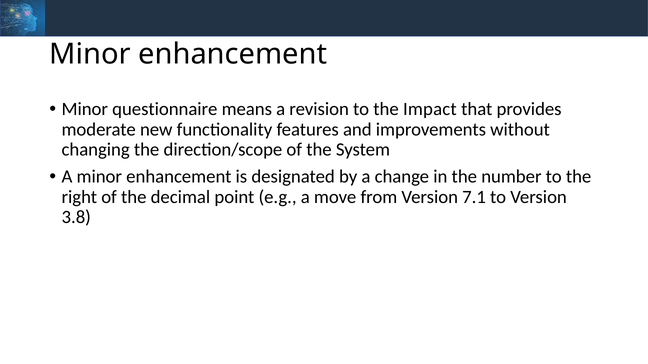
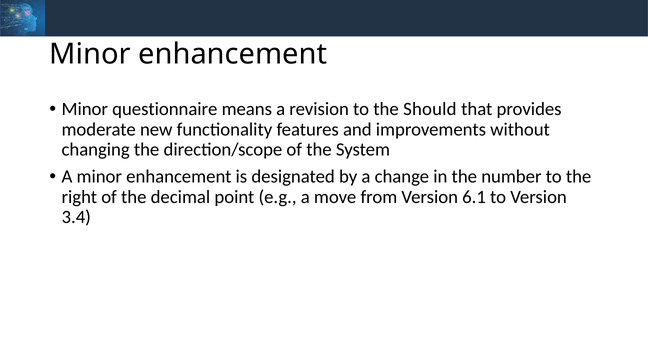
Impact: Impact -> Should (430, 109)
7.1: 7.1 -> 6.1 (474, 197)
3.8: 3.8 -> 3.4 (76, 217)
